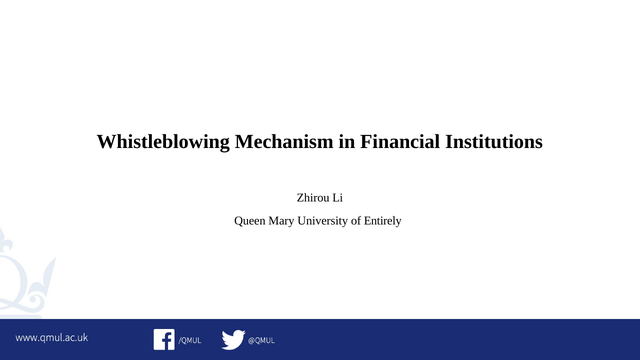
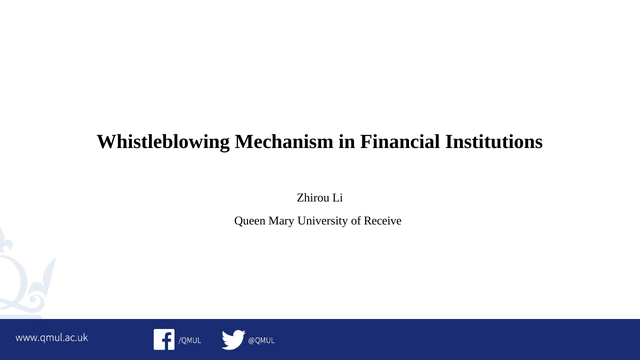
Entirely: Entirely -> Receive (383, 221)
